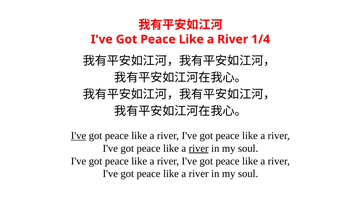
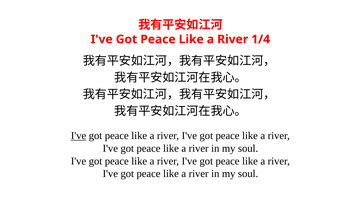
river underline: present -> none (199, 148)
